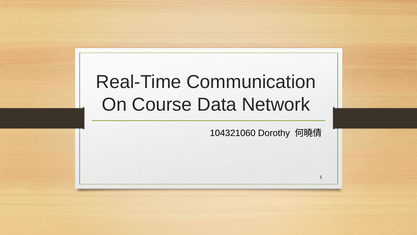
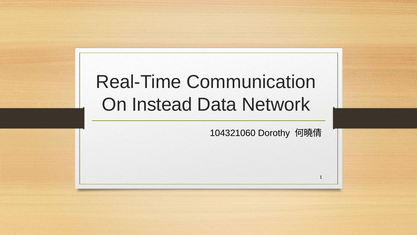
Course: Course -> Instead (162, 104)
